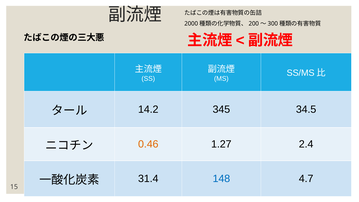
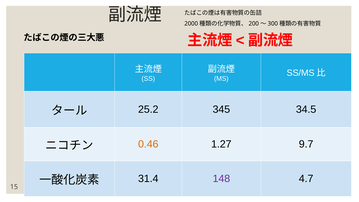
14.2: 14.2 -> 25.2 (148, 109)
2.4: 2.4 -> 9.7 (306, 144)
148 colour: blue -> purple (221, 179)
